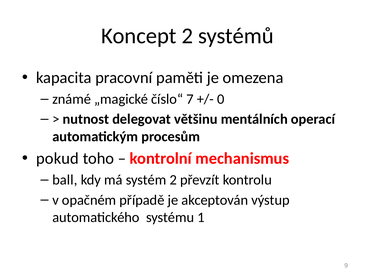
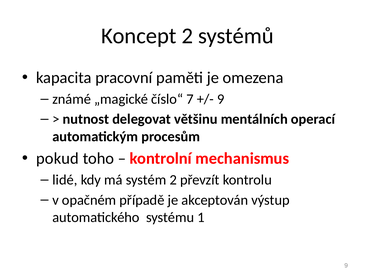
0: 0 -> 9 (221, 99)
ball: ball -> lidé (65, 179)
